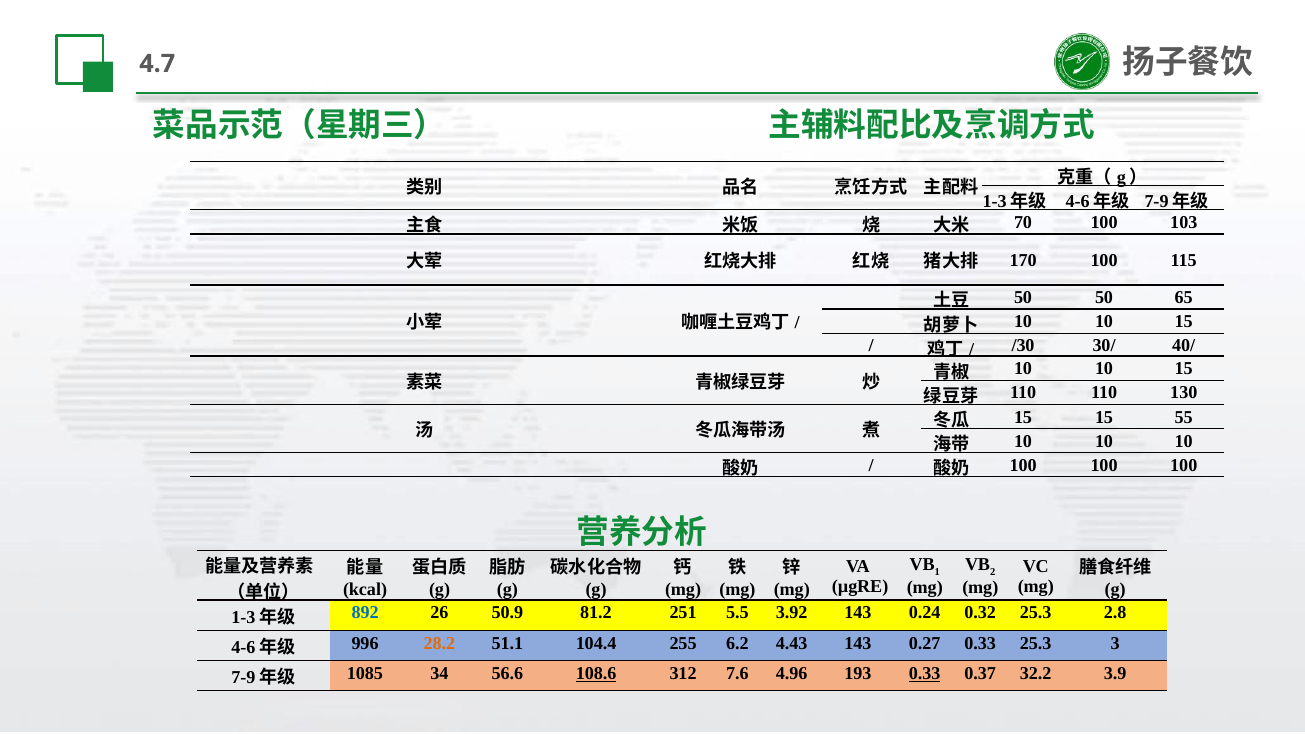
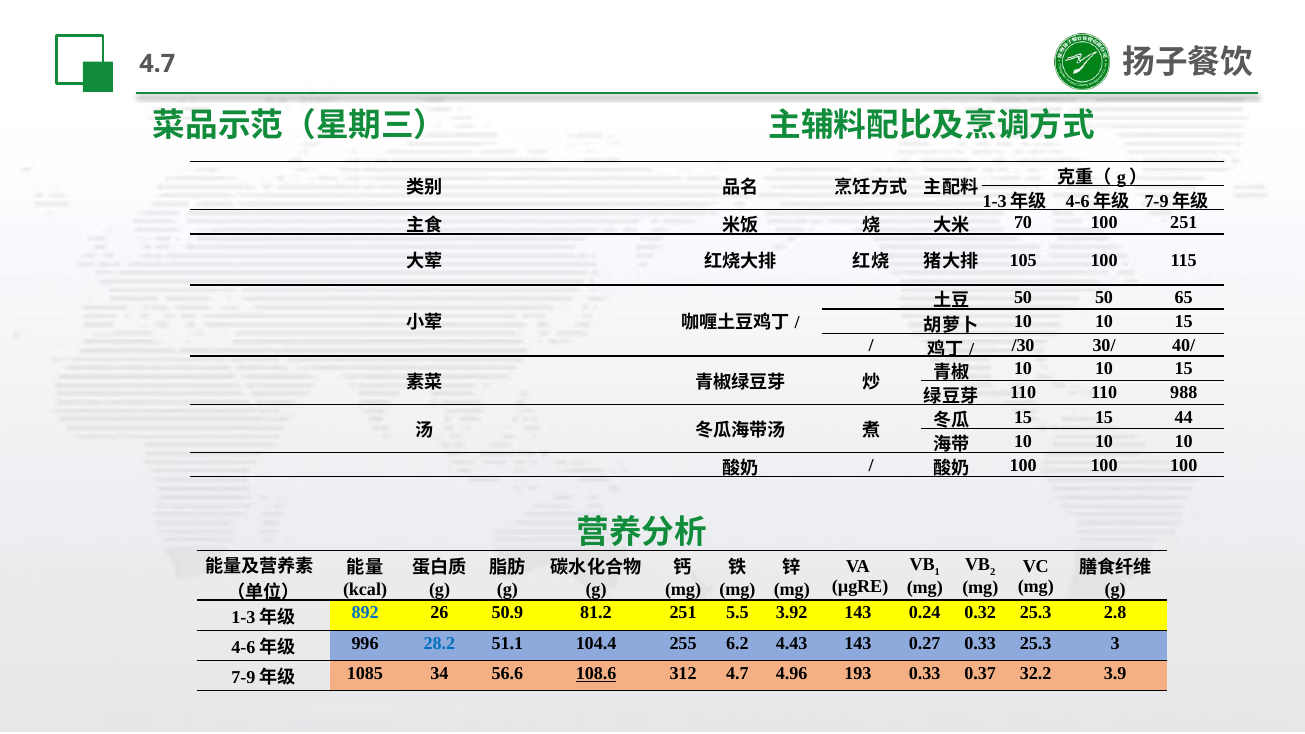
100 103: 103 -> 251 (1184, 222)
170: 170 -> 105 (1023, 260)
130: 130 -> 988 (1184, 393)
55: 55 -> 44 (1184, 417)
28.2 colour: orange -> blue (439, 643)
312 7.6: 7.6 -> 4.7 (737, 673)
0.33 underline: present -> none (925, 673)
